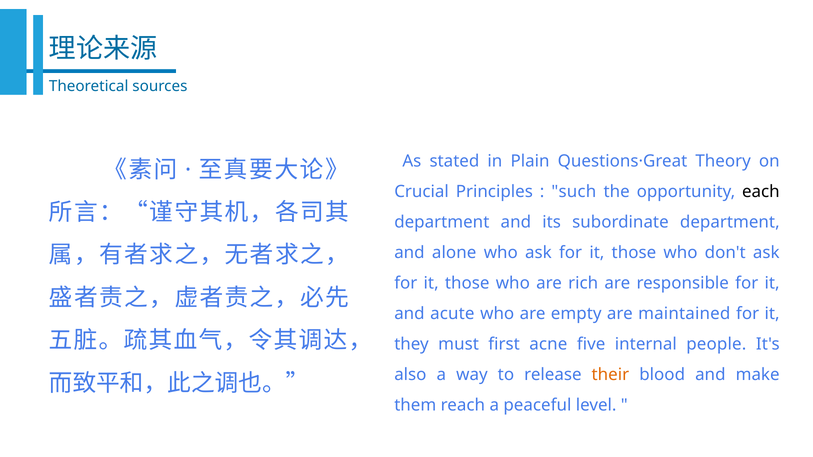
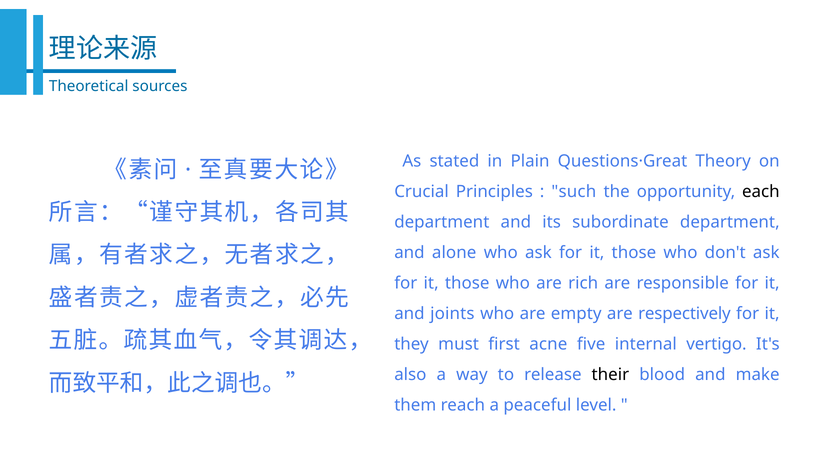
acute: acute -> joints (452, 314)
maintained: maintained -> respectively (684, 314)
people: people -> vertigo (716, 344)
their colour: orange -> black (610, 375)
